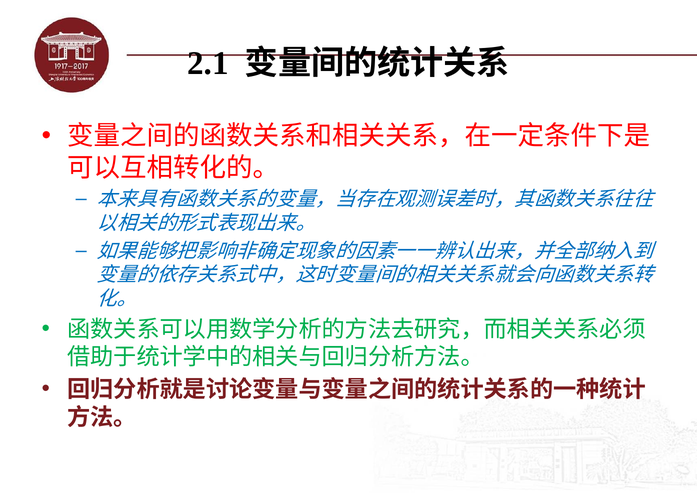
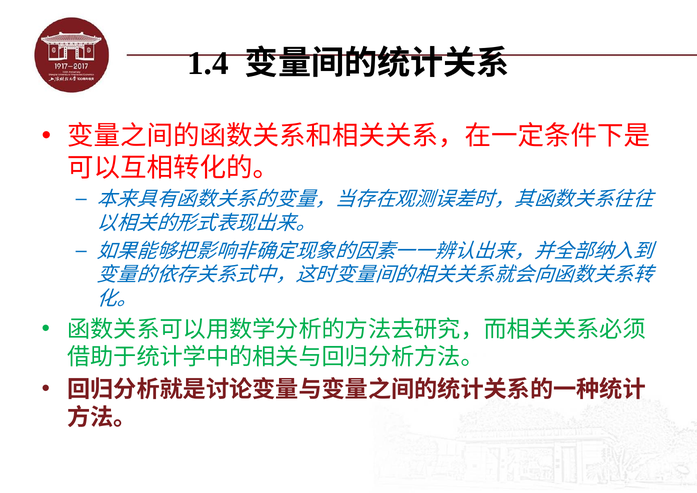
2.1: 2.1 -> 1.4 (208, 63)
